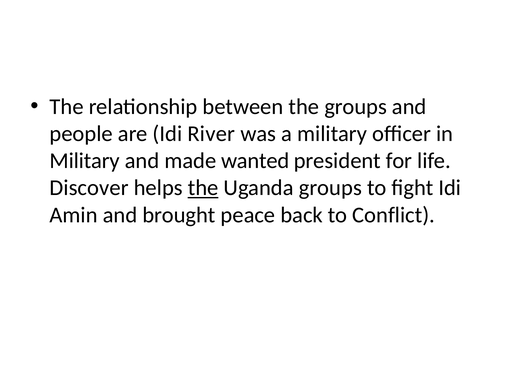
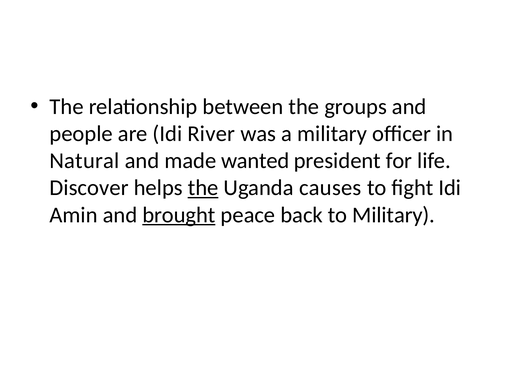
Military: Military -> Natural (84, 161)
Uganda groups: groups -> causes (330, 188)
brought underline: none -> present (179, 215)
to Conflict: Conflict -> Military (394, 215)
